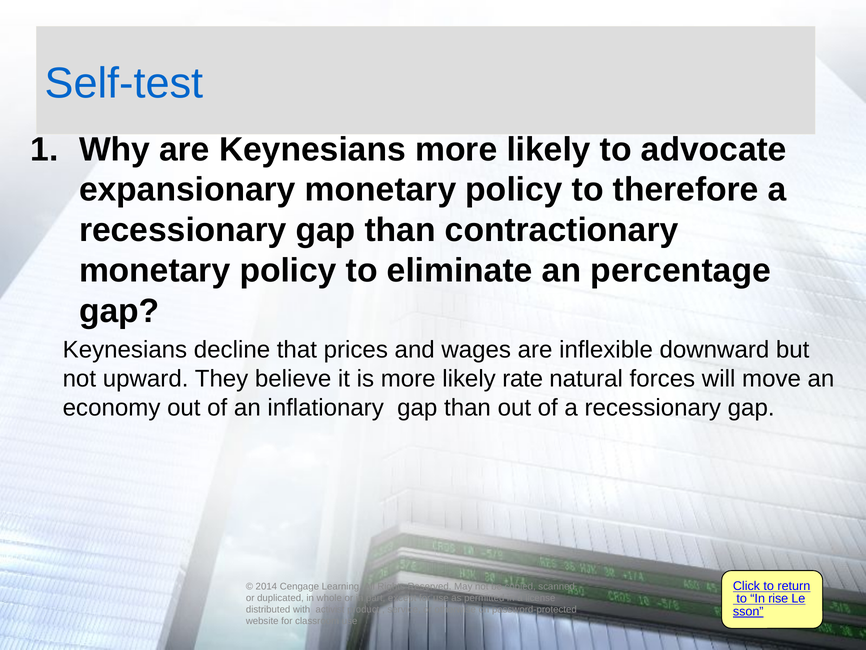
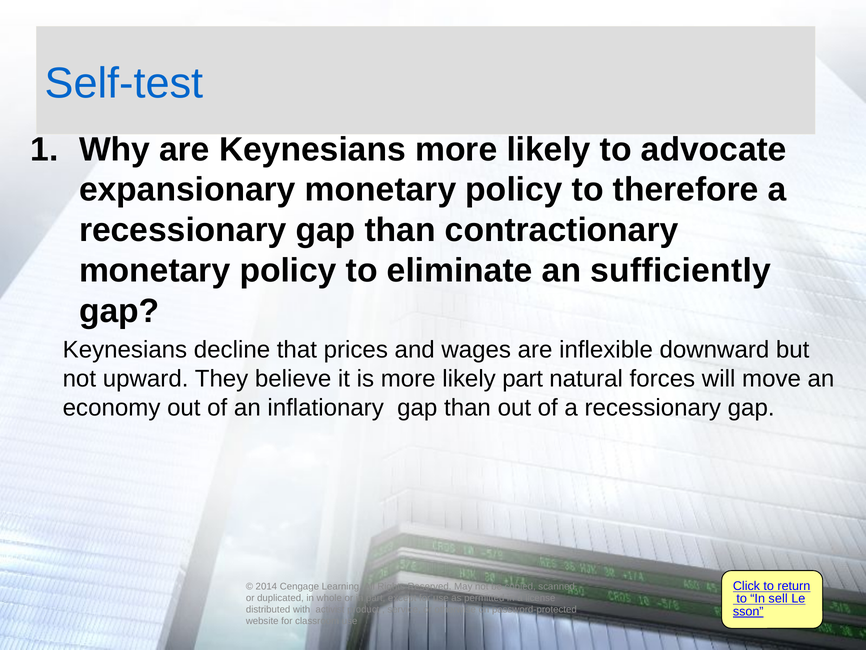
percentage: percentage -> sufficiently (681, 270)
likely rate: rate -> part (523, 378)
rise: rise -> sell (778, 598)
